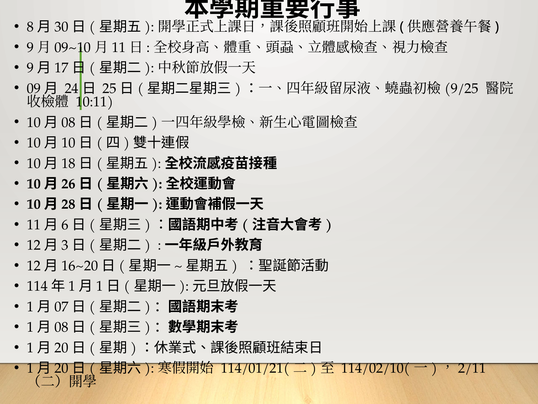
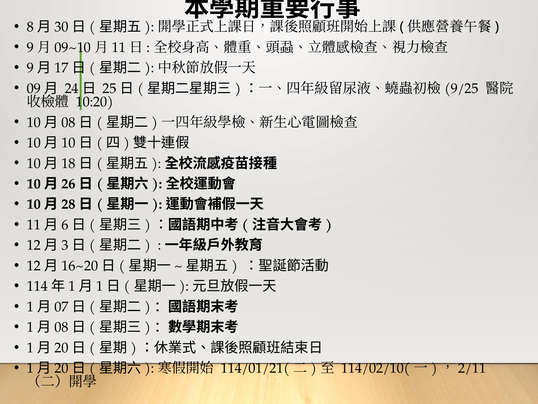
10:11: 10:11 -> 10:20 (95, 102)
